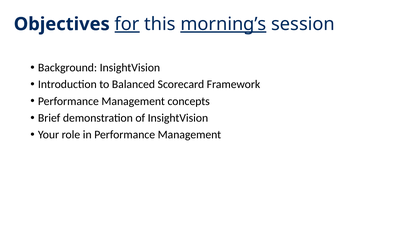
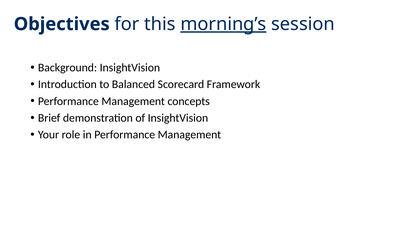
for underline: present -> none (127, 24)
